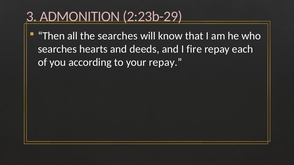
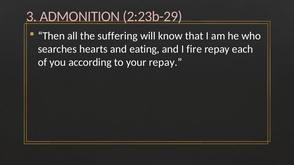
the searches: searches -> suffering (118, 36)
deeds: deeds -> eating (144, 49)
